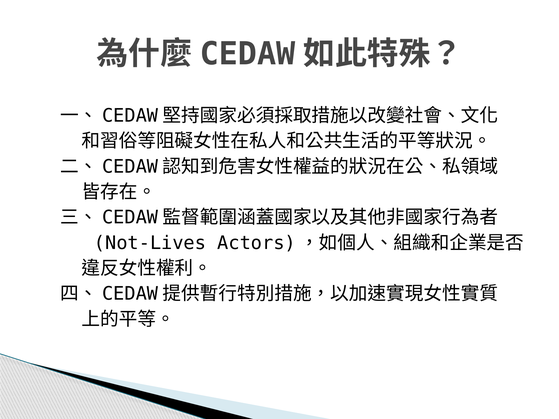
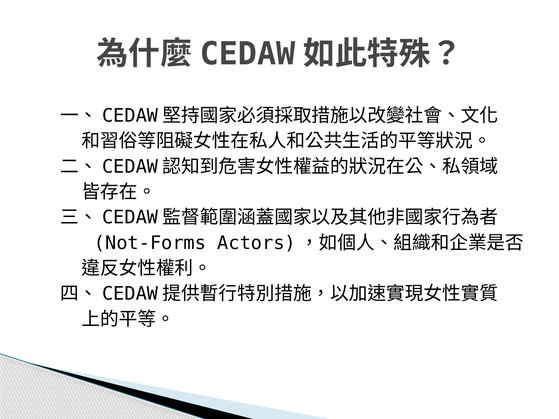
Not-Lives: Not-Lives -> Not-Forms (150, 243)
